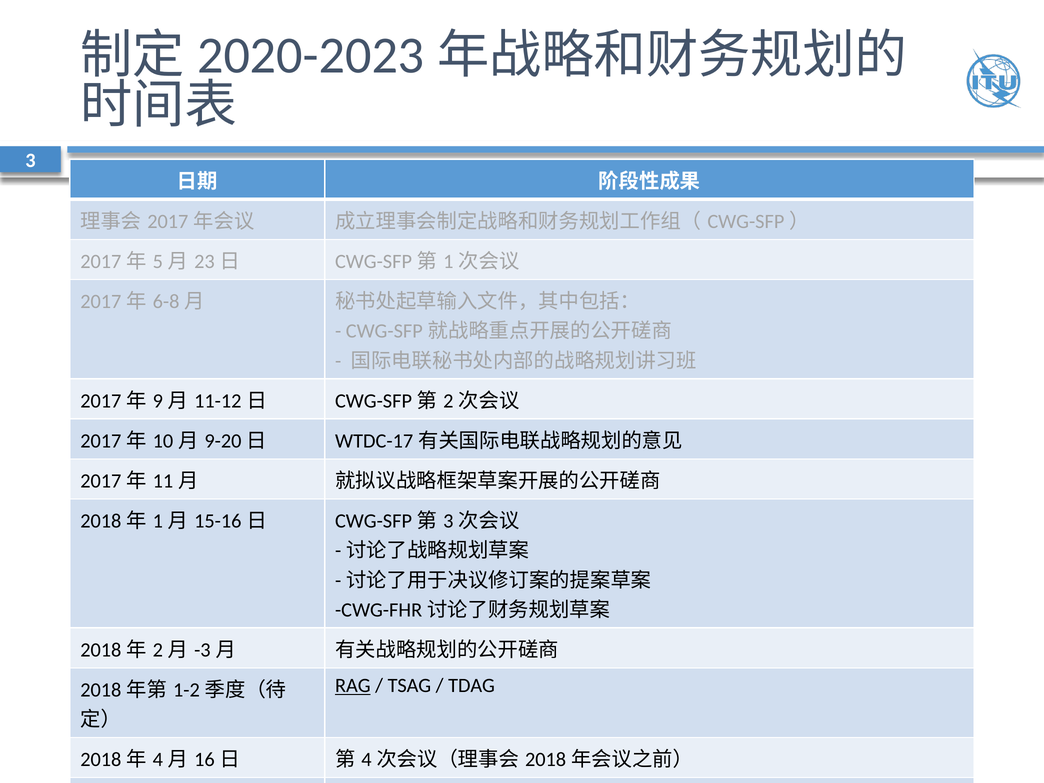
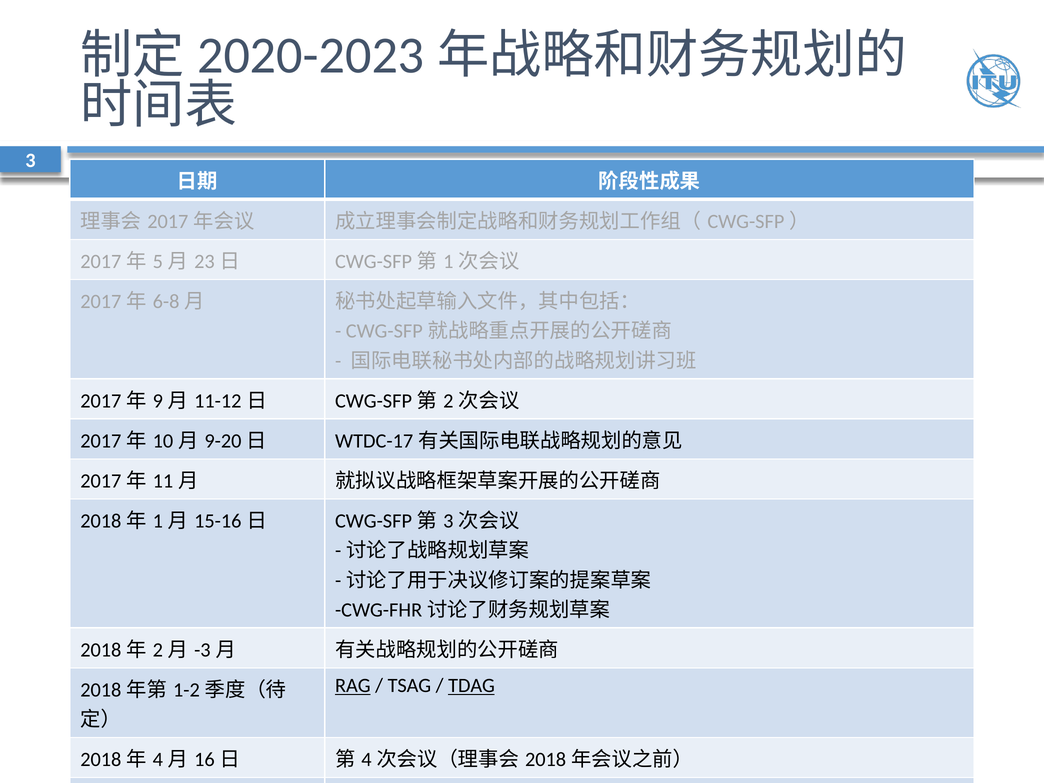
TDAG underline: none -> present (472, 686)
